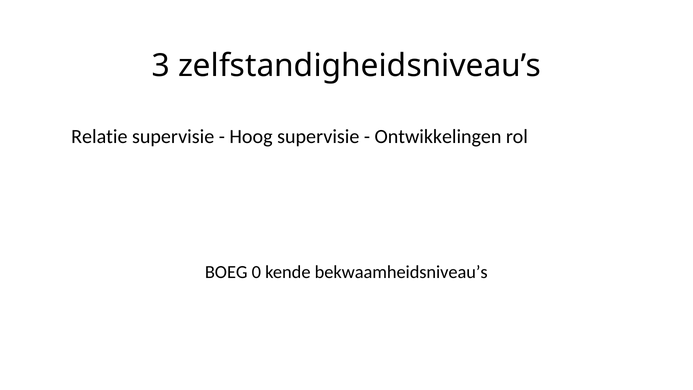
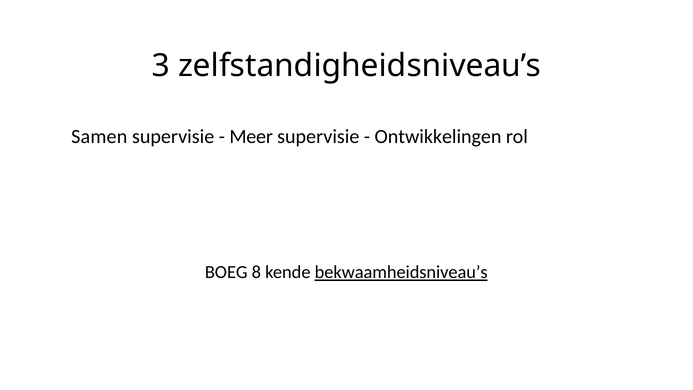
Relatie: Relatie -> Samen (99, 137)
Hoog: Hoog -> Meer (251, 137)
0: 0 -> 8 (256, 272)
bekwaamheidsniveau’s underline: none -> present (401, 272)
